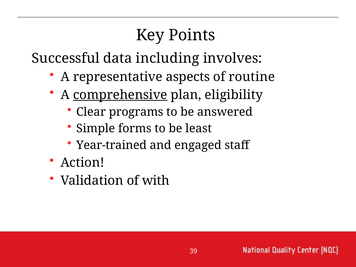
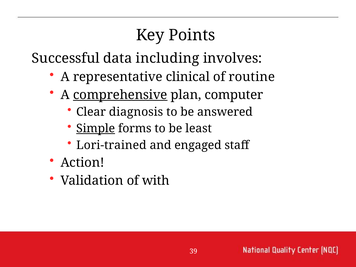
aspects: aspects -> clinical (188, 77)
eligibility: eligibility -> computer (234, 95)
programs: programs -> diagnosis (136, 112)
Simple underline: none -> present (96, 129)
Year-trained: Year-trained -> Lori-trained (111, 145)
